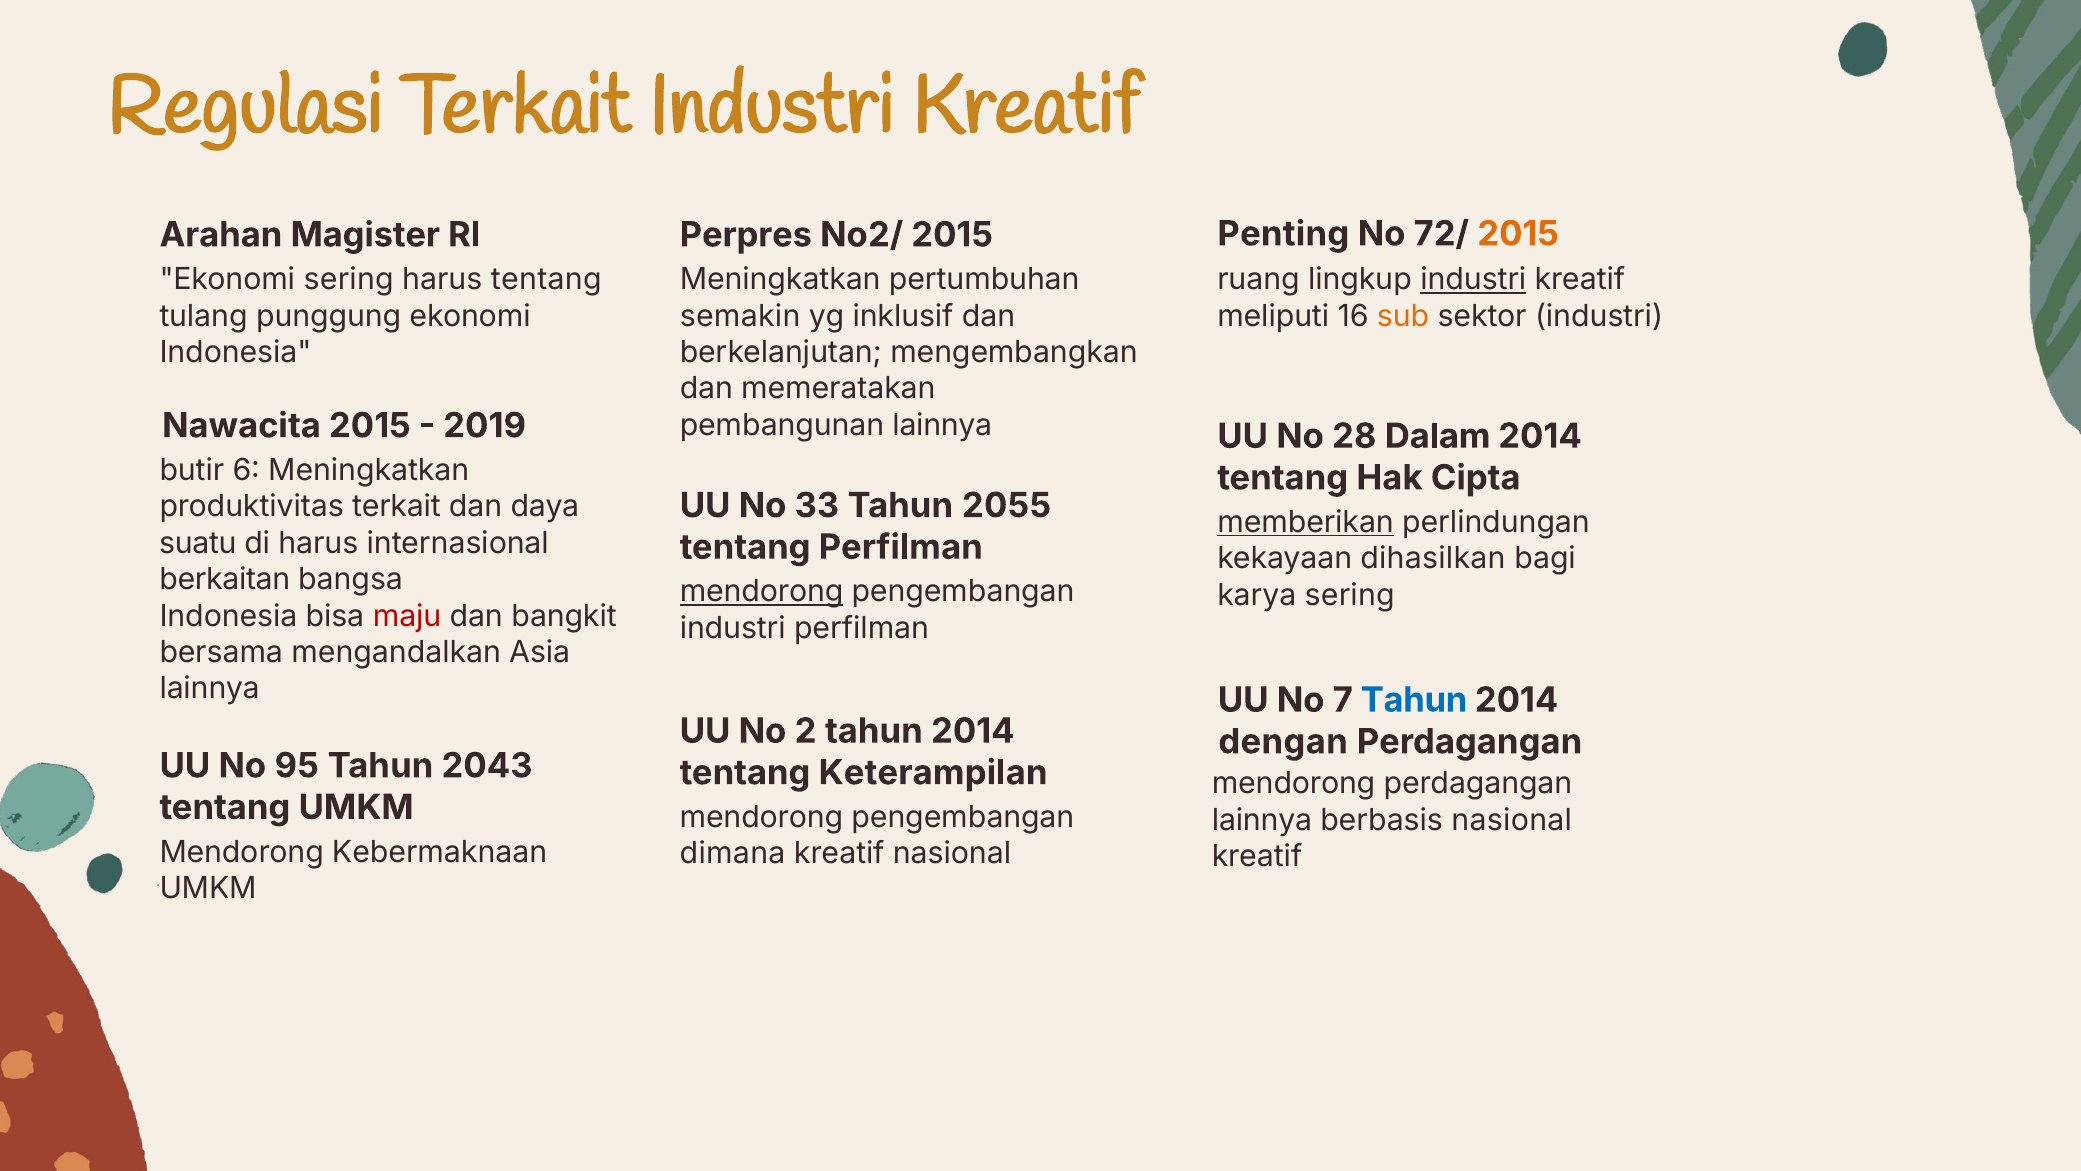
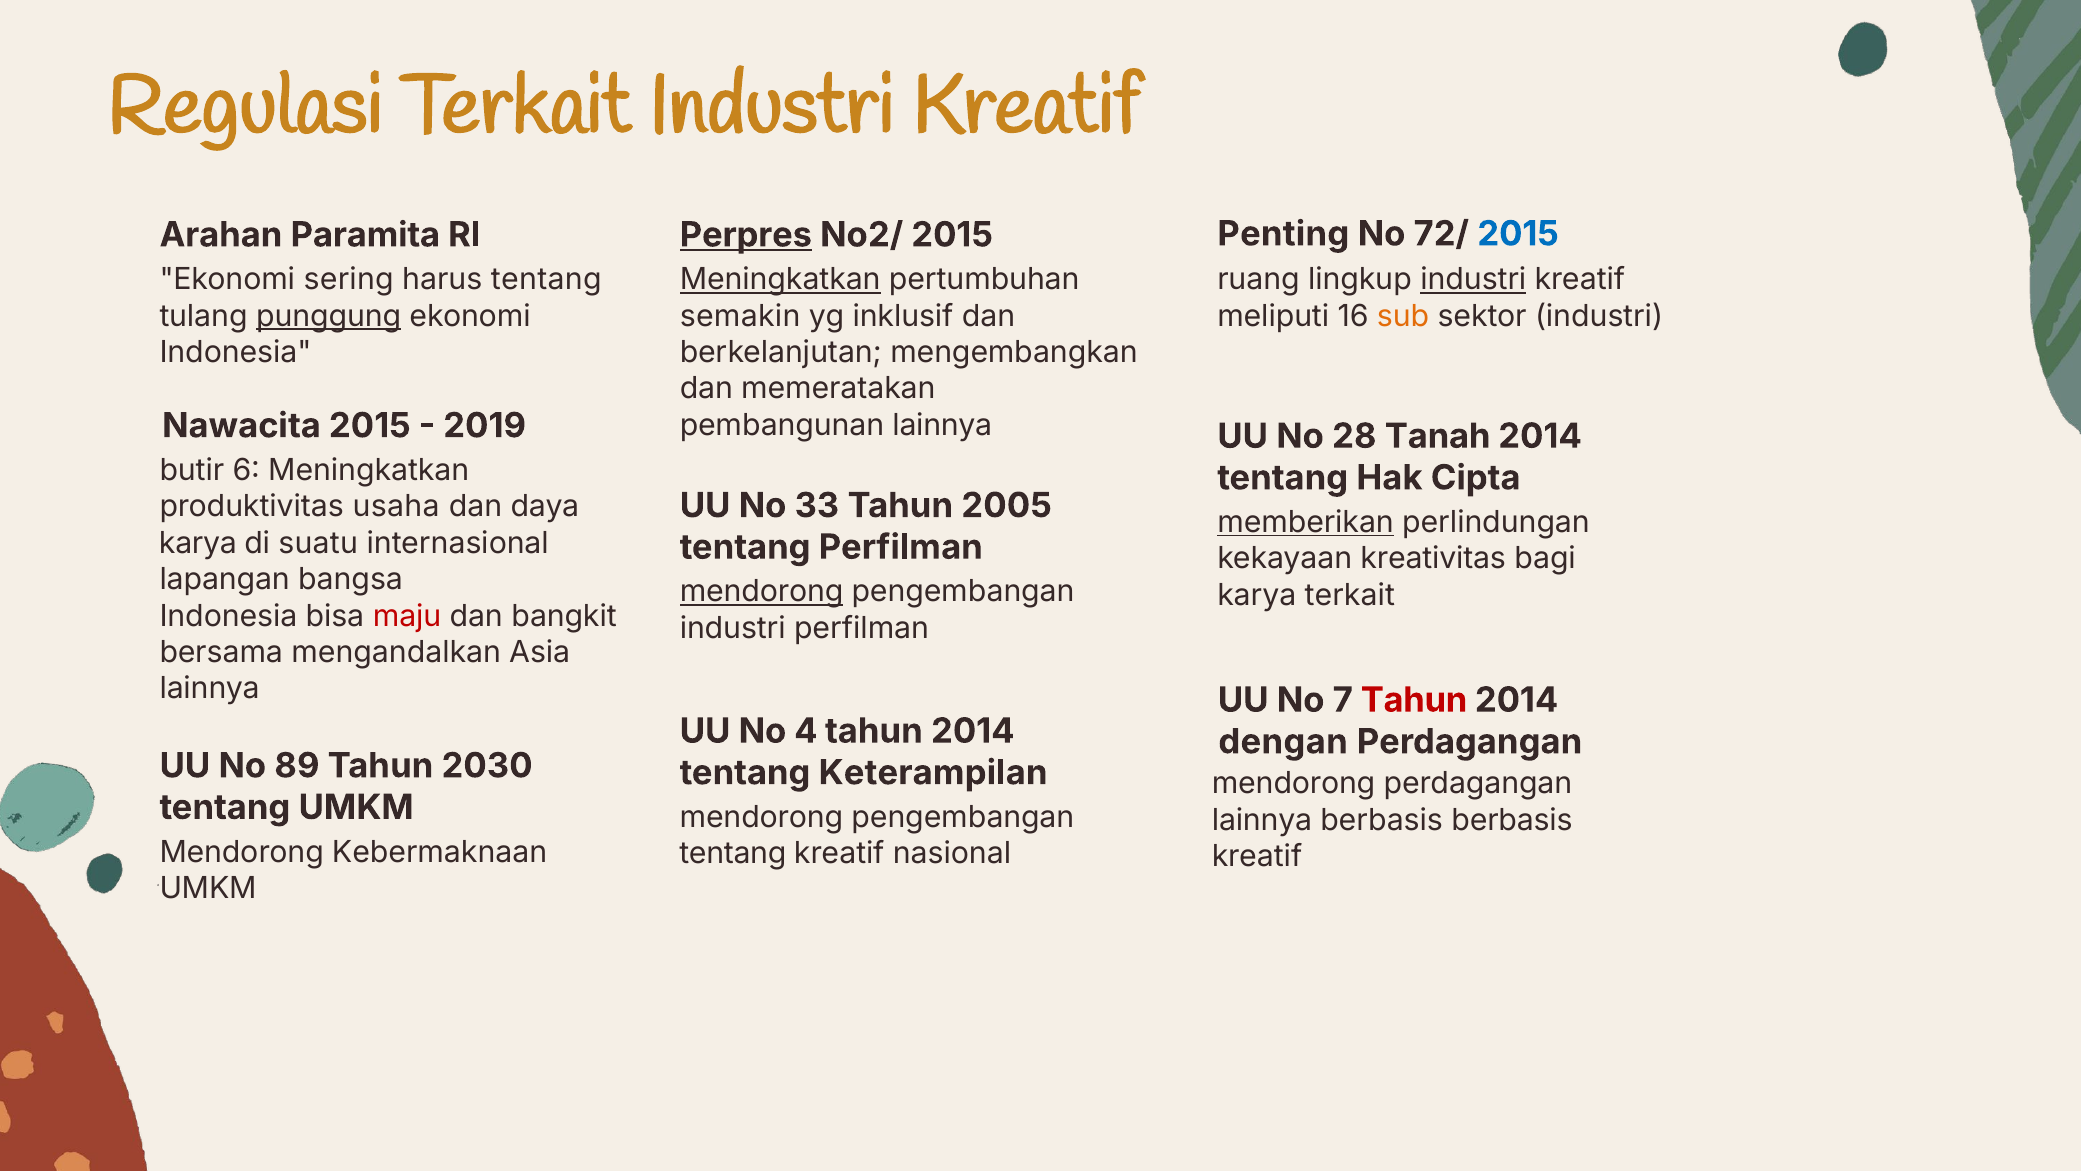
Magister: Magister -> Paramita (365, 235)
Perpres underline: none -> present (746, 235)
2015 colour: orange -> blue (1518, 234)
Meningkatkan underline: none -> present (780, 280)
punggung underline: none -> present (329, 316)
Dalam: Dalam -> Tanah (1438, 436)
2055: 2055 -> 2005 (1007, 505)
produktivitas terkait: terkait -> usaha (396, 507)
suatu: suatu -> karya (198, 543)
di harus: harus -> suatu (318, 543)
dihasilkan: dihasilkan -> kreativitas (1433, 559)
berkaitan: berkaitan -> lapangan (225, 579)
karya sering: sering -> terkait (1350, 595)
Tahun colour: blue -> red (1414, 700)
2: 2 -> 4 (806, 731)
95: 95 -> 89 (297, 766)
2043: 2043 -> 2030 (487, 766)
berbasis nasional: nasional -> berbasis (1512, 820)
dimana: dimana -> tentang (733, 854)
